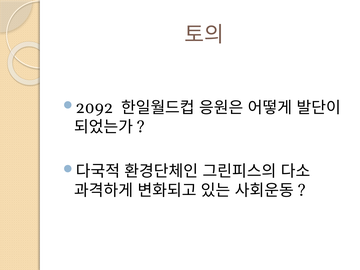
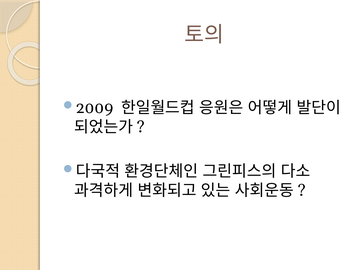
2092: 2092 -> 2009 (95, 108)
